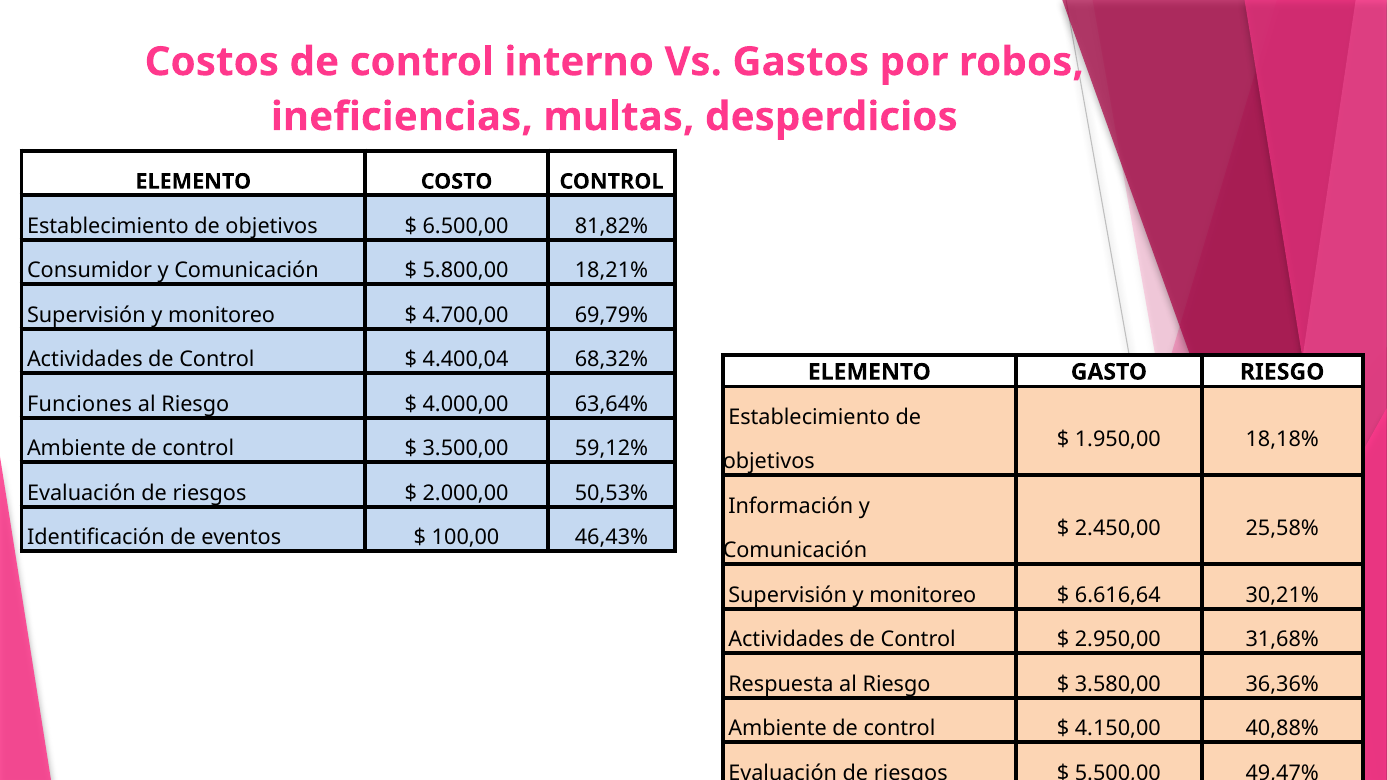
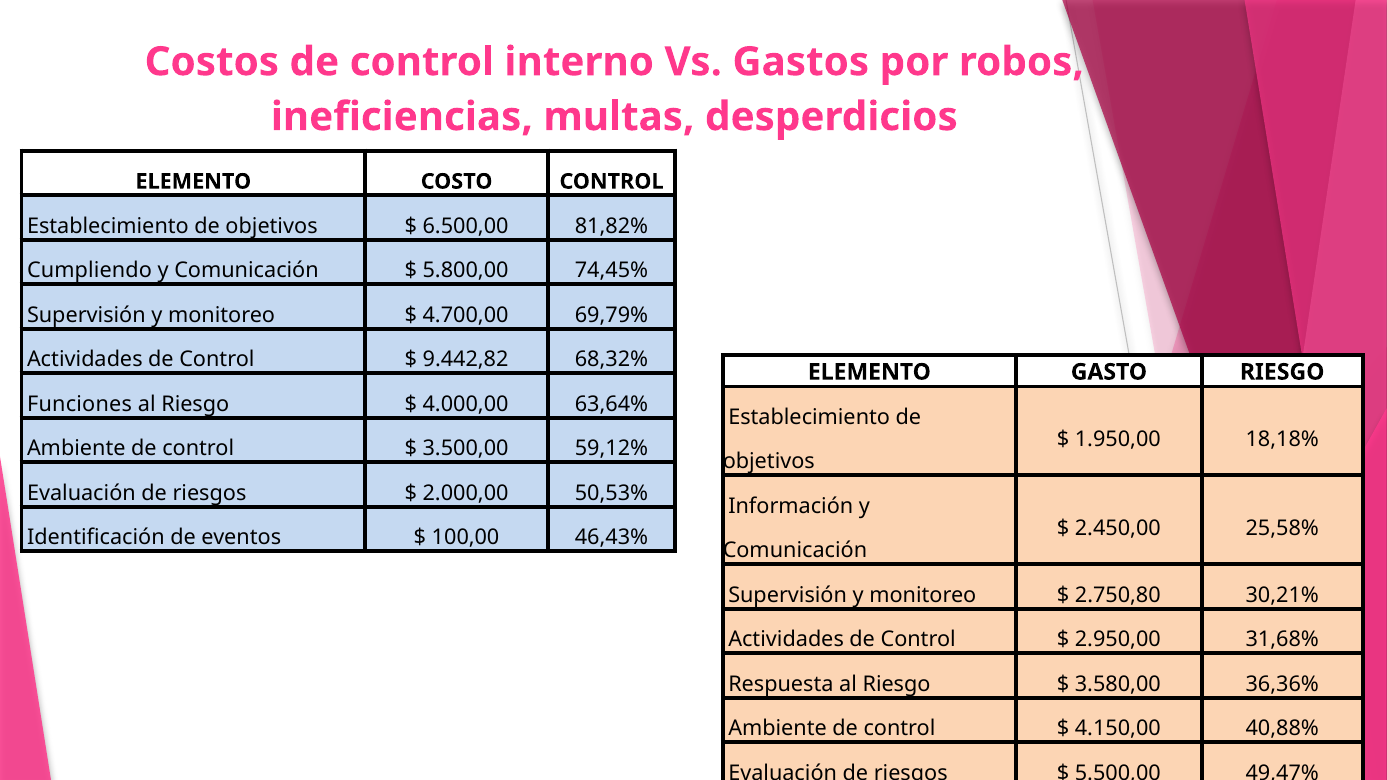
Consumidor: Consumidor -> Cumpliendo (89, 271)
18,21%: 18,21% -> 74,45% (612, 271)
4.400,04: 4.400,04 -> 9.442,82 (466, 360)
6.616,64: 6.616,64 -> 2.750,80 (1118, 595)
